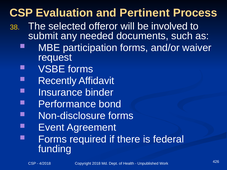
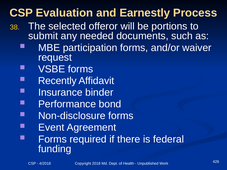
Pertinent: Pertinent -> Earnestly (145, 13)
involved: involved -> portions (169, 26)
